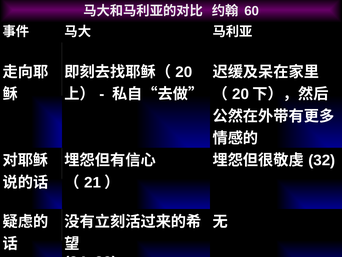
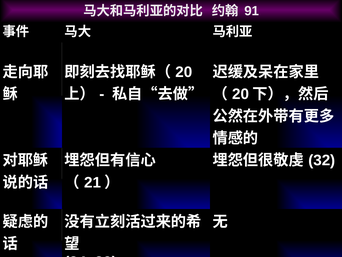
60: 60 -> 91 (252, 11)
